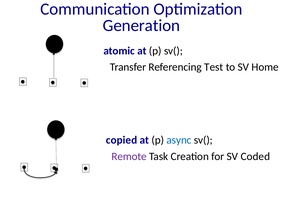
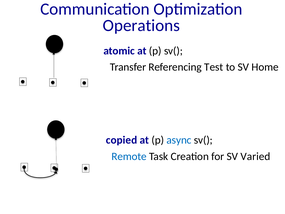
Generation: Generation -> Operations (141, 25)
Remote colour: purple -> blue (129, 156)
Coded: Coded -> Varied (255, 156)
